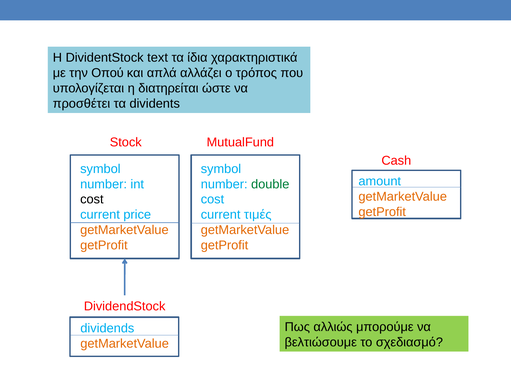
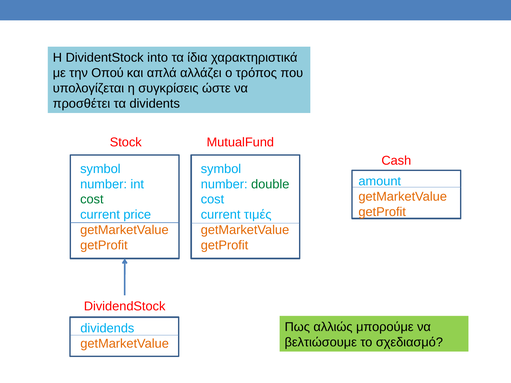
text: text -> into (158, 58)
διατηρείται: διατηρείται -> συγκρίσεις (168, 88)
cost colour: black -> green (92, 200)
